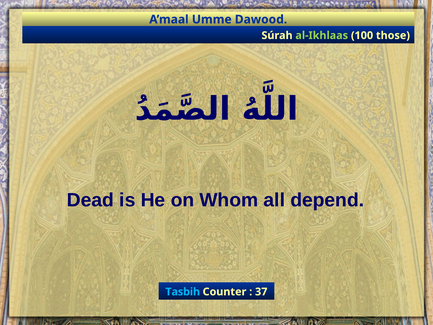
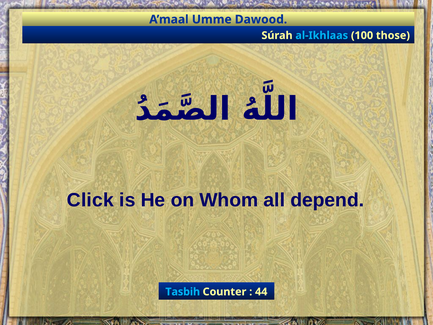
al-Ikhlaas colour: light green -> light blue (322, 35)
Dead: Dead -> Click (90, 200)
37: 37 -> 44 (261, 292)
